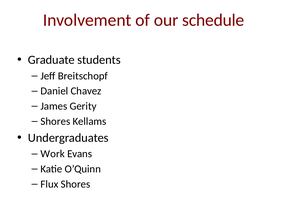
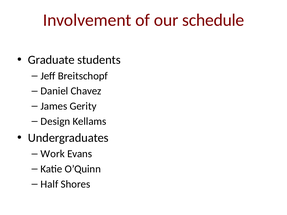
Shores: Shores -> Design (55, 121)
Flux: Flux -> Half (49, 184)
